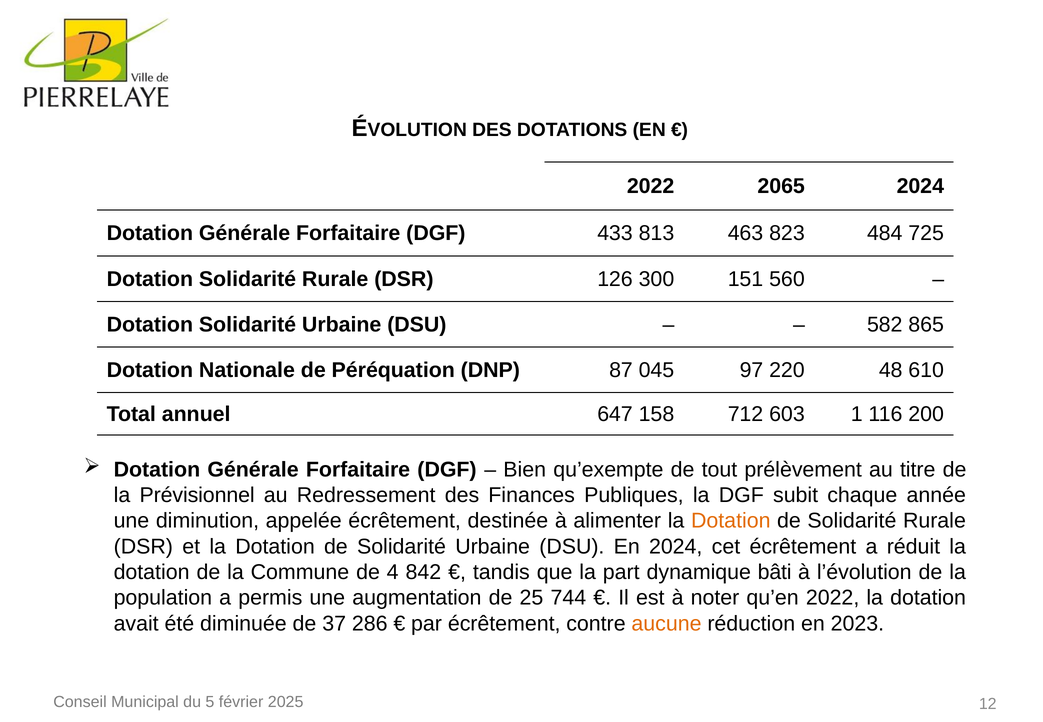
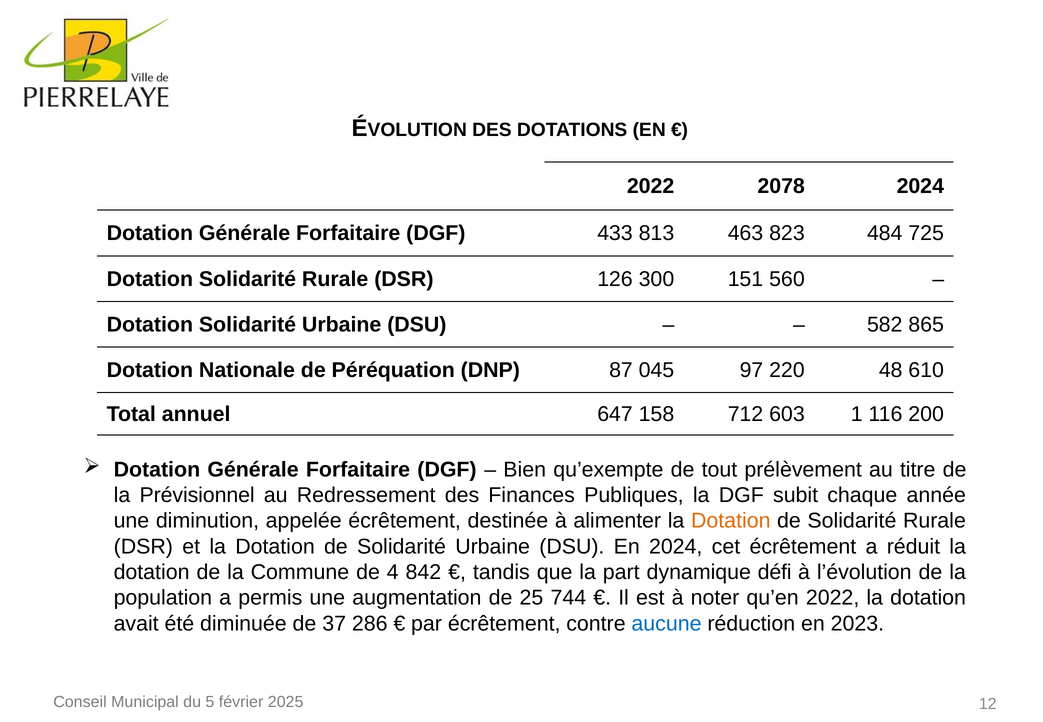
2065: 2065 -> 2078 (781, 186)
bâti: bâti -> défi (775, 572)
aucune colour: orange -> blue (666, 624)
